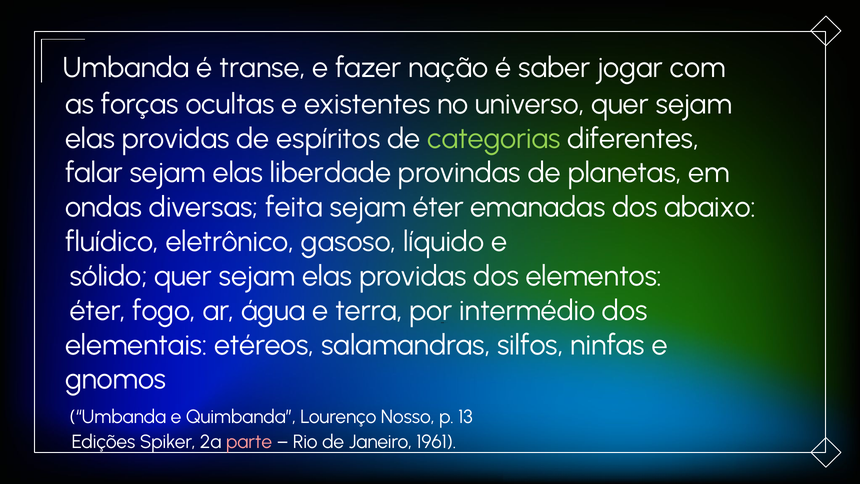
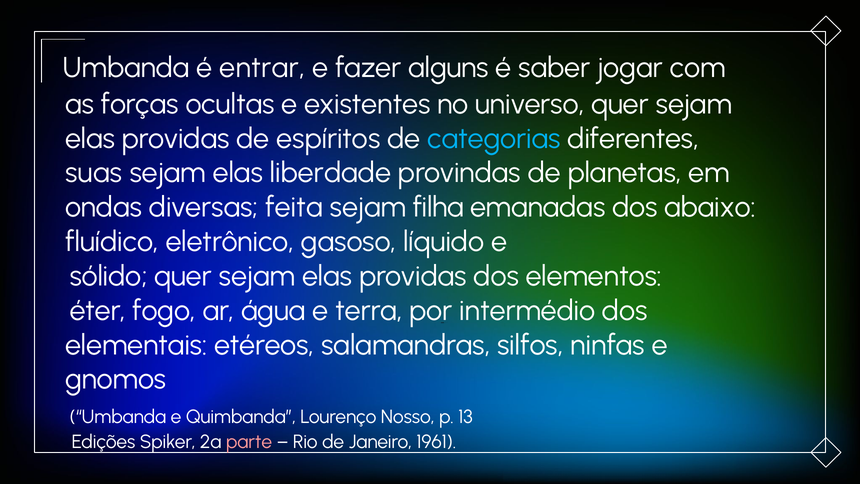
transe: transe -> entrar (262, 68)
nação: nação -> alguns (449, 68)
categorias colour: light green -> light blue (494, 139)
falar: falar -> suas (94, 173)
sejam éter: éter -> filha (438, 207)
